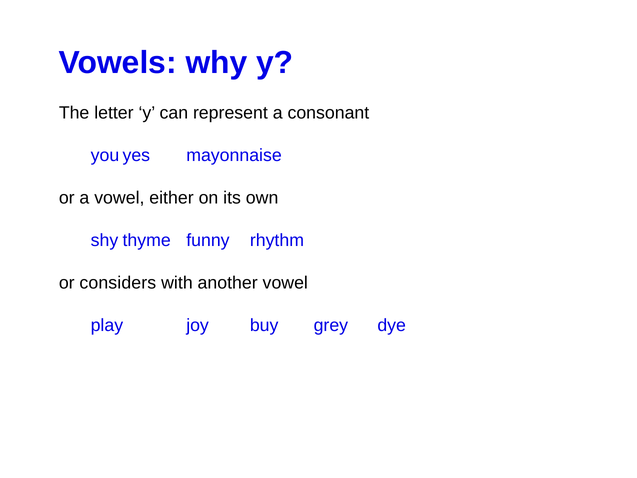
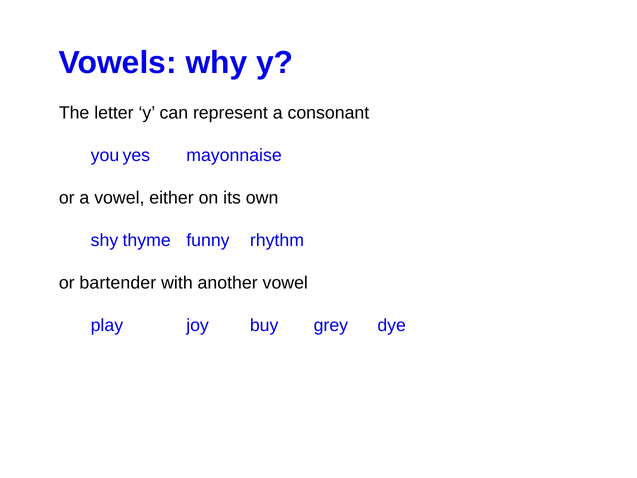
considers: considers -> bartender (118, 283)
